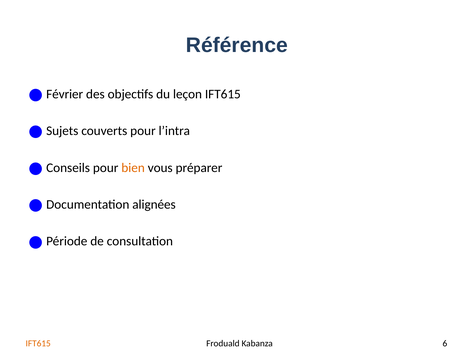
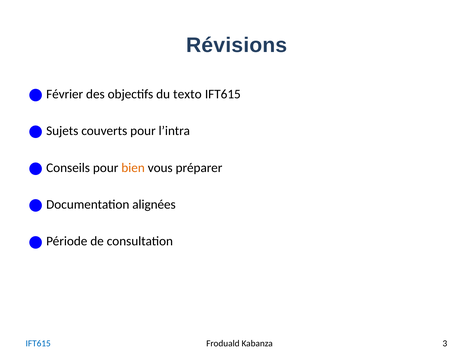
Référence: Référence -> Révisions (237, 45)
leçon: leçon -> texto (187, 94)
IFT615 colour: orange -> blue (38, 344)
6: 6 -> 3 (445, 344)
